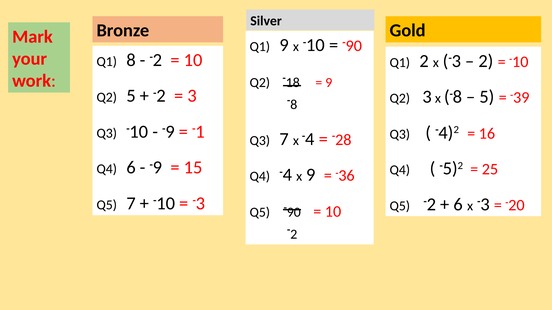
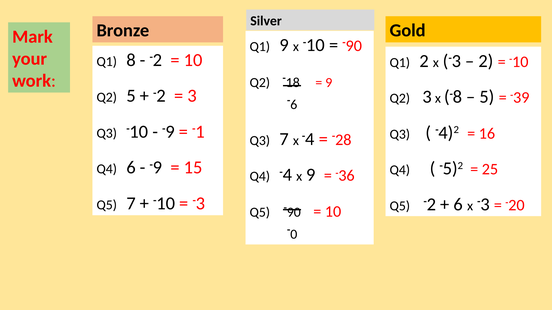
8: 8 -> 6 (294, 105)
2: 2 -> 0 (294, 235)
